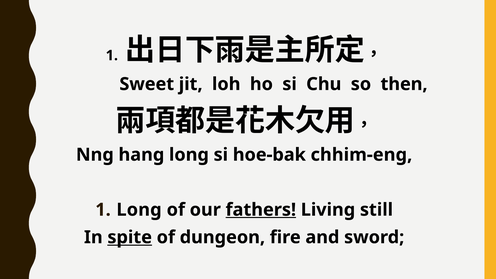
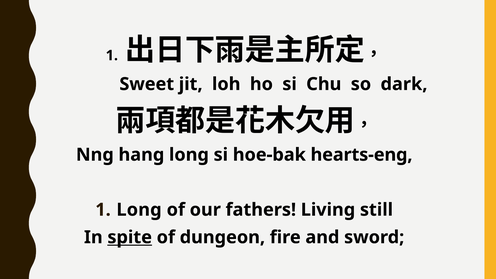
then: then -> dark (404, 84)
chhim-eng: chhim-eng -> hearts-eng (362, 155)
fathers underline: present -> none (261, 210)
